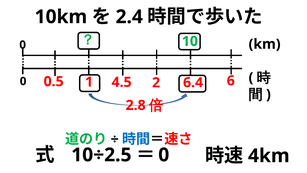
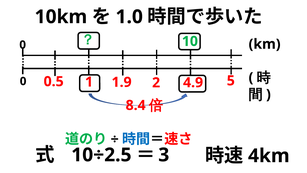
2.4: 2.4 -> 1.0 (129, 17)
4.5: 4.5 -> 1.9 (122, 82)
6.4: 6.4 -> 4.9 (193, 82)
6: 6 -> 5 (231, 81)
2.8: 2.8 -> 8.4 (136, 105)
0: 0 -> 3 (164, 155)
